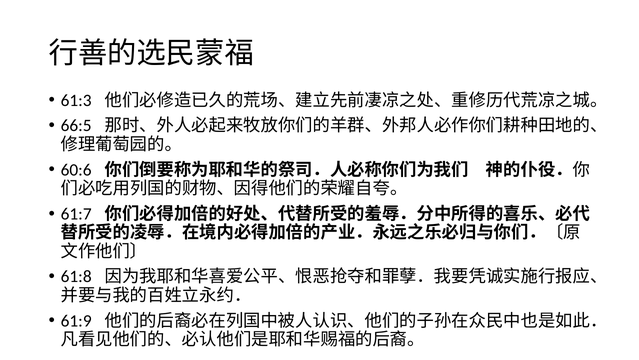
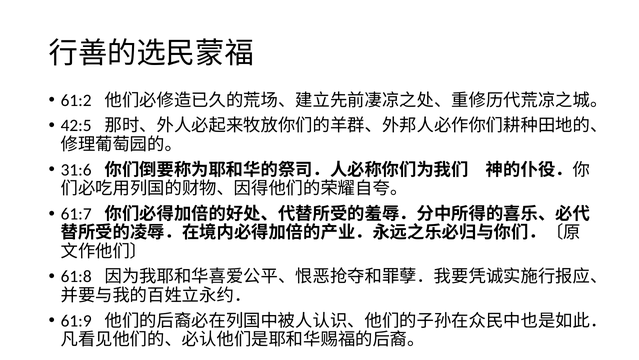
61:3: 61:3 -> 61:2 (76, 100)
66:5: 66:5 -> 42:5 (76, 126)
60:6: 60:6 -> 31:6 (76, 170)
